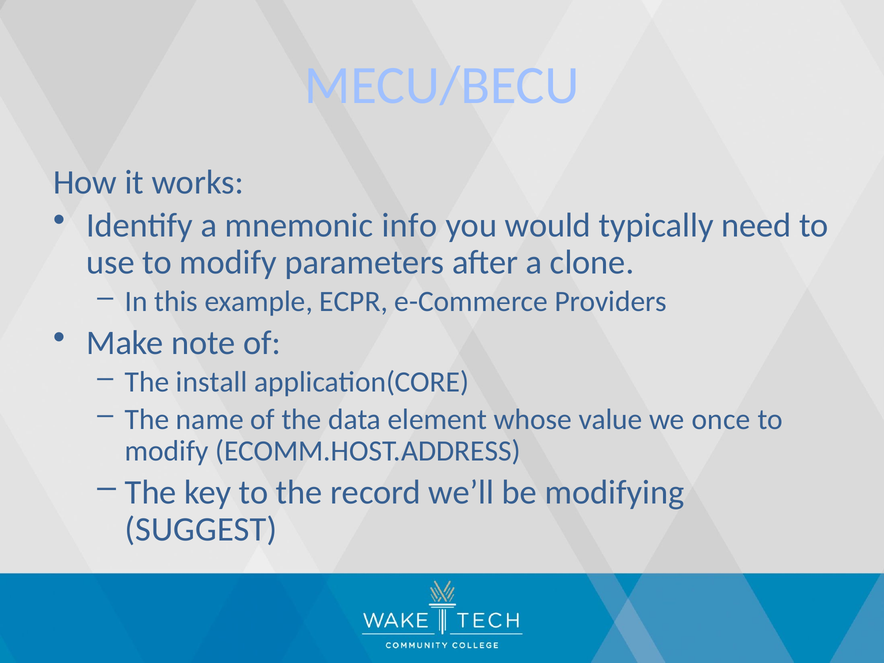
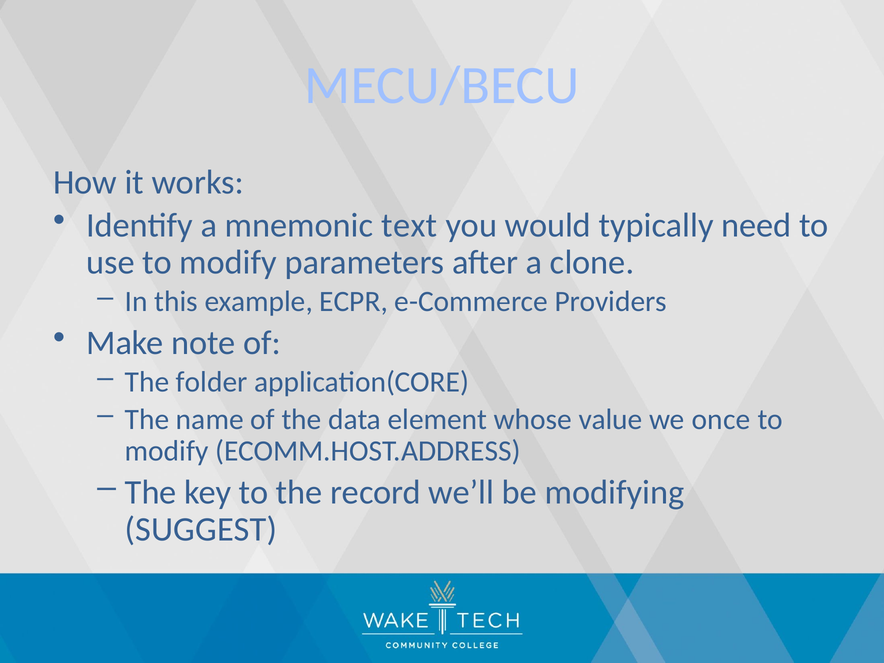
info: info -> text (409, 225)
install: install -> folder (212, 382)
